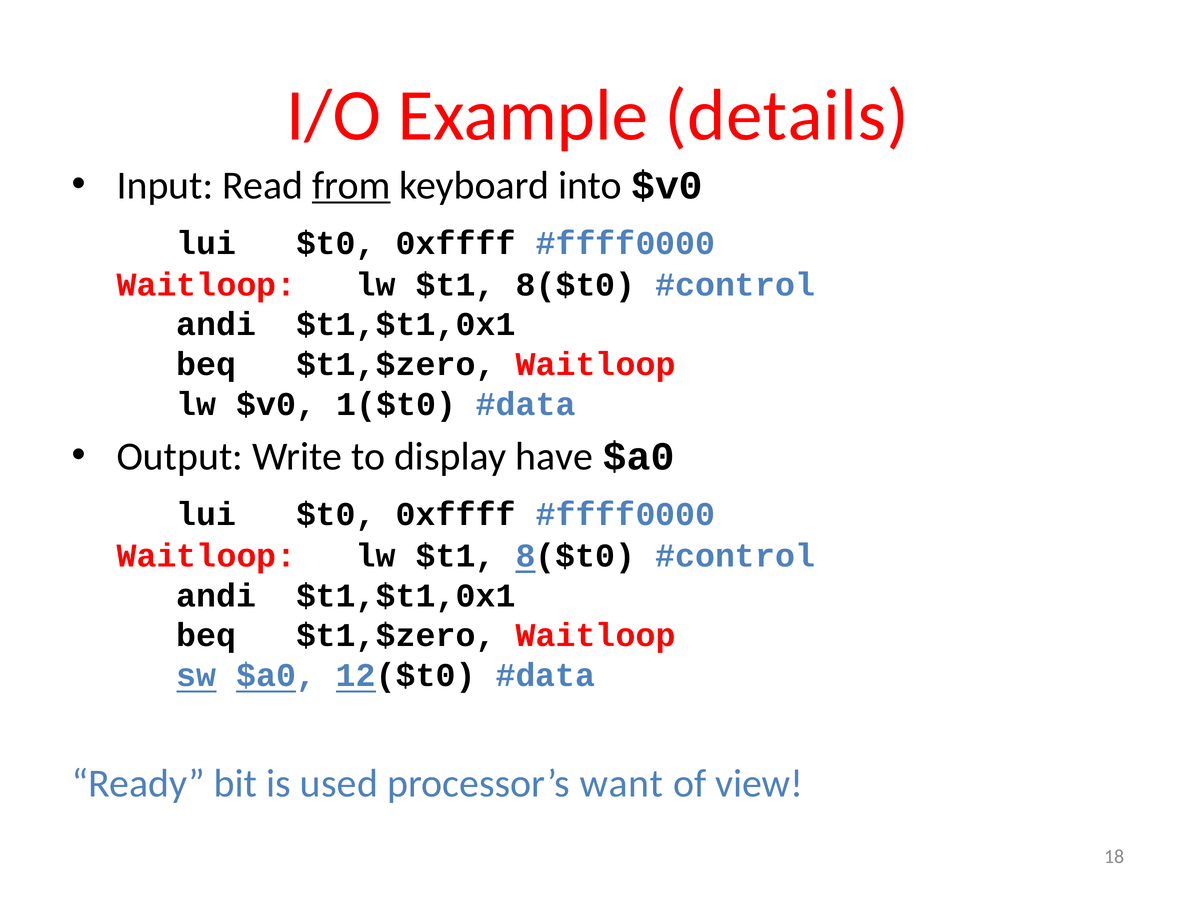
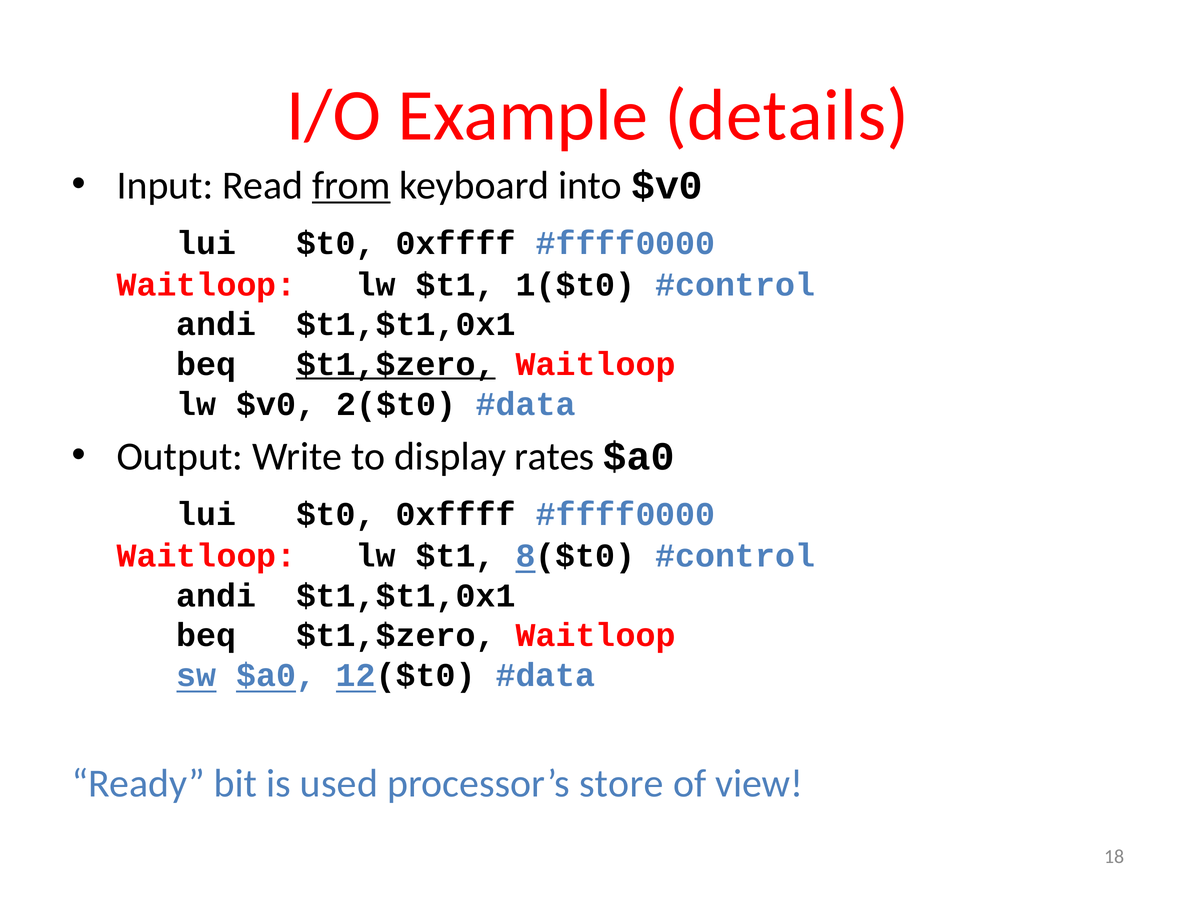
8($t0: 8($t0 -> 1($t0 (575, 285)
$t1,$zero underline: none -> present (396, 364)
1($t0: 1($t0 -> 2($t0 (396, 404)
have: have -> rates (554, 456)
want: want -> store (621, 783)
